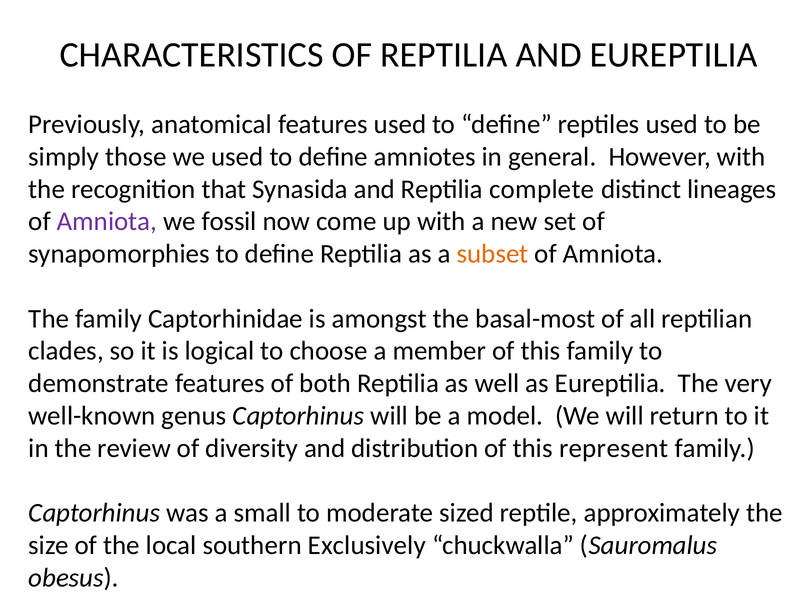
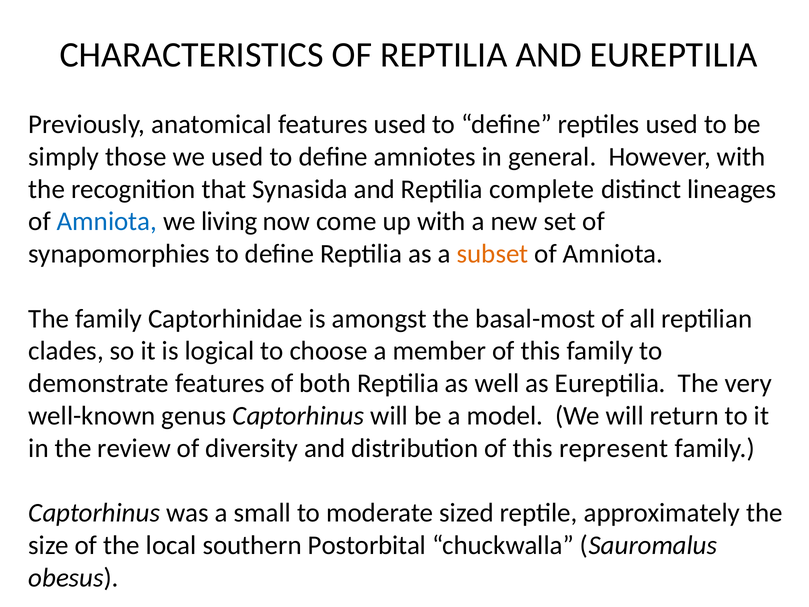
Amniota colour: purple -> blue (107, 221)
fossil: fossil -> living (229, 221)
Exclusively: Exclusively -> Postorbital (367, 545)
